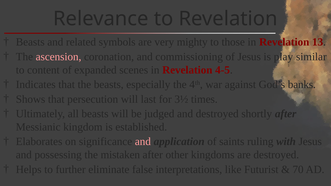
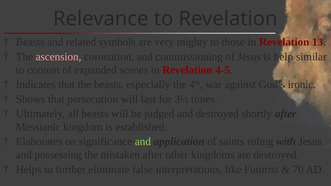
play: play -> help (283, 57)
banks: banks -> ironic (302, 85)
and colour: pink -> light green (143, 142)
